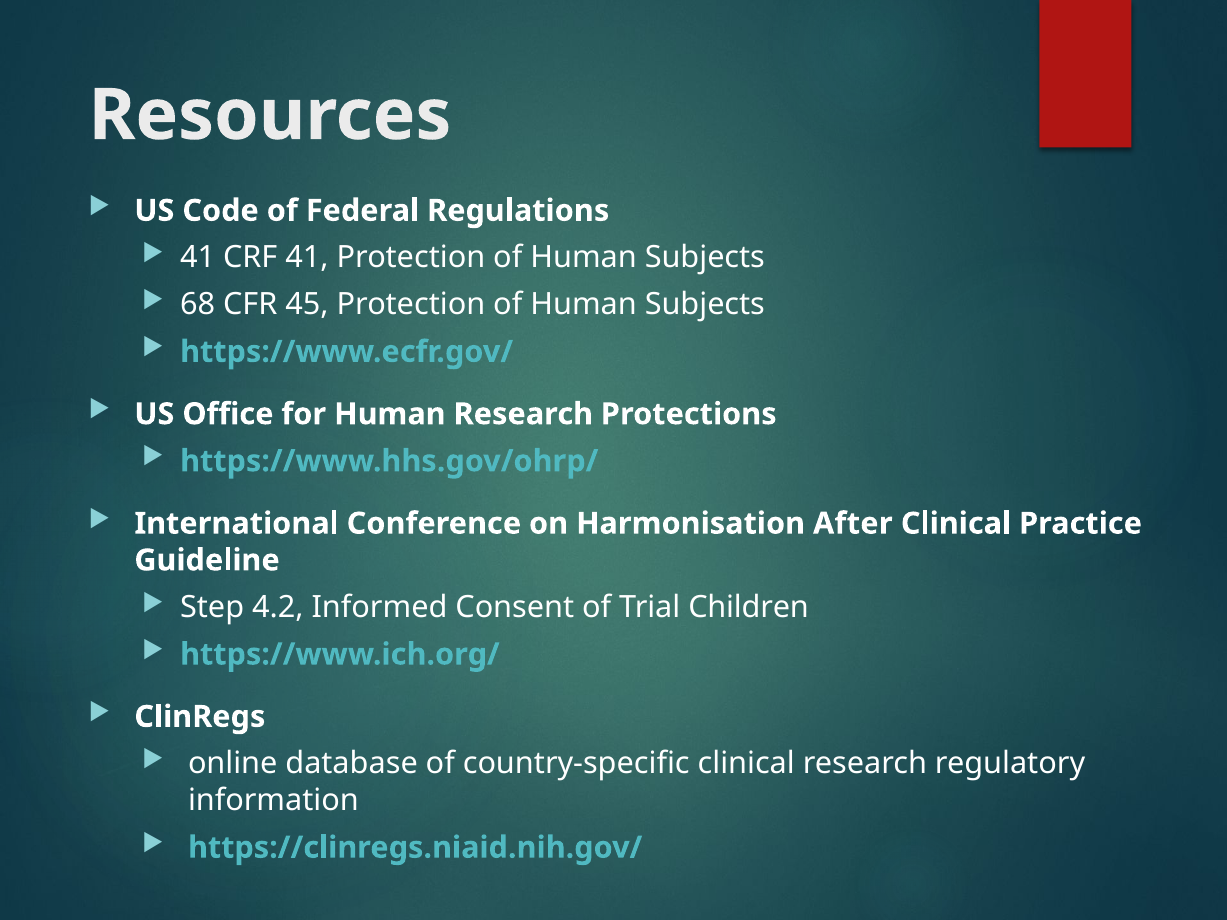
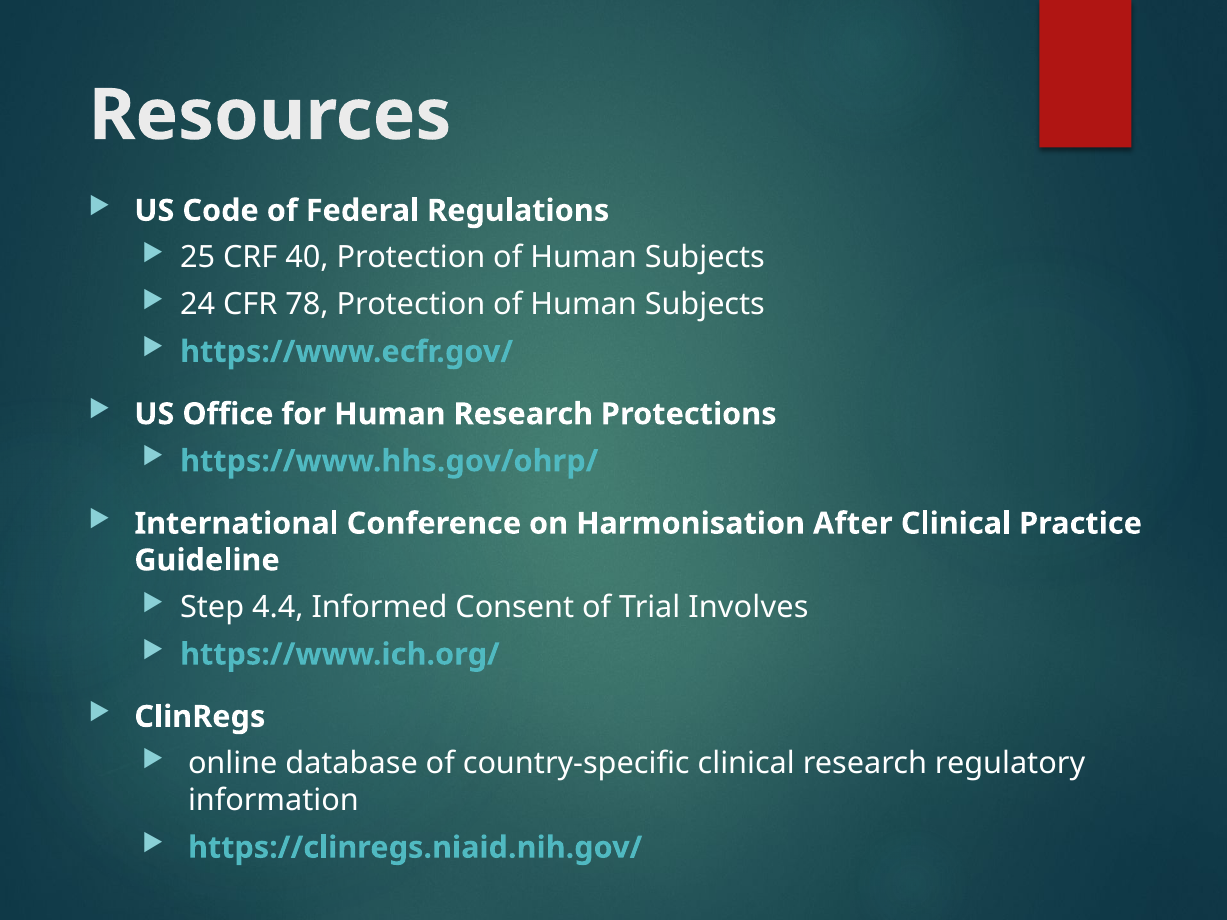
41: 41 -> 25 (198, 258)
CRF 41: 41 -> 40 (307, 258)
68: 68 -> 24 (198, 305)
45: 45 -> 78 (307, 305)
4.2: 4.2 -> 4.4 (278, 608)
Children: Children -> Involves (748, 608)
